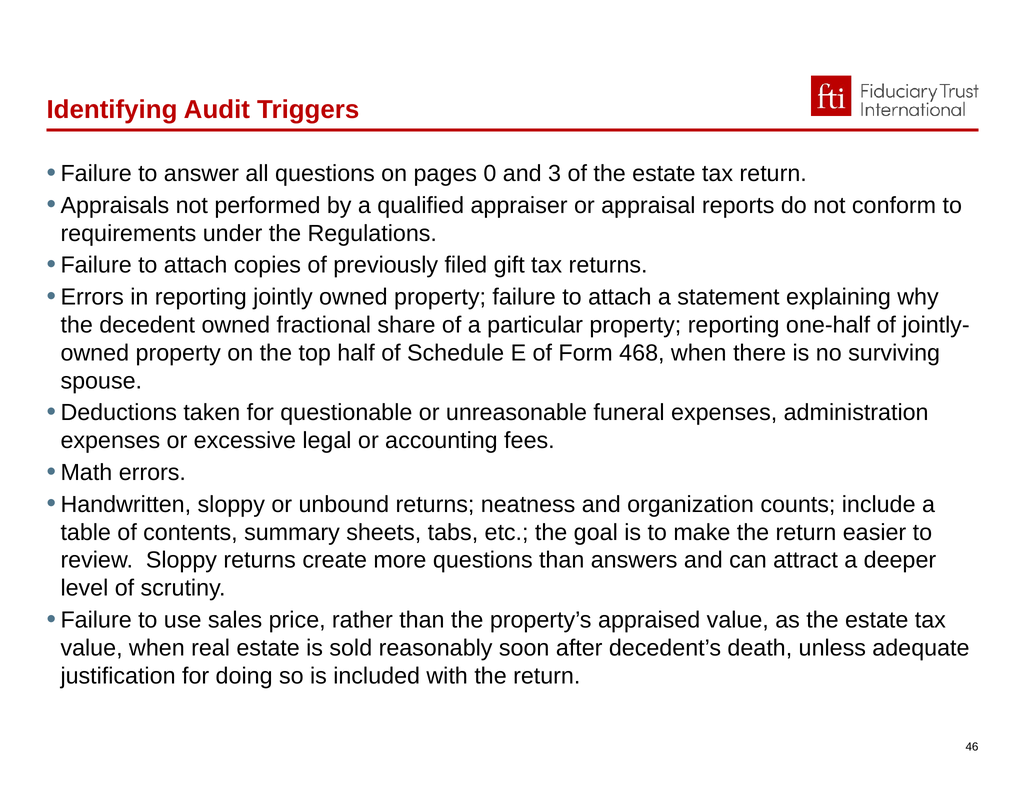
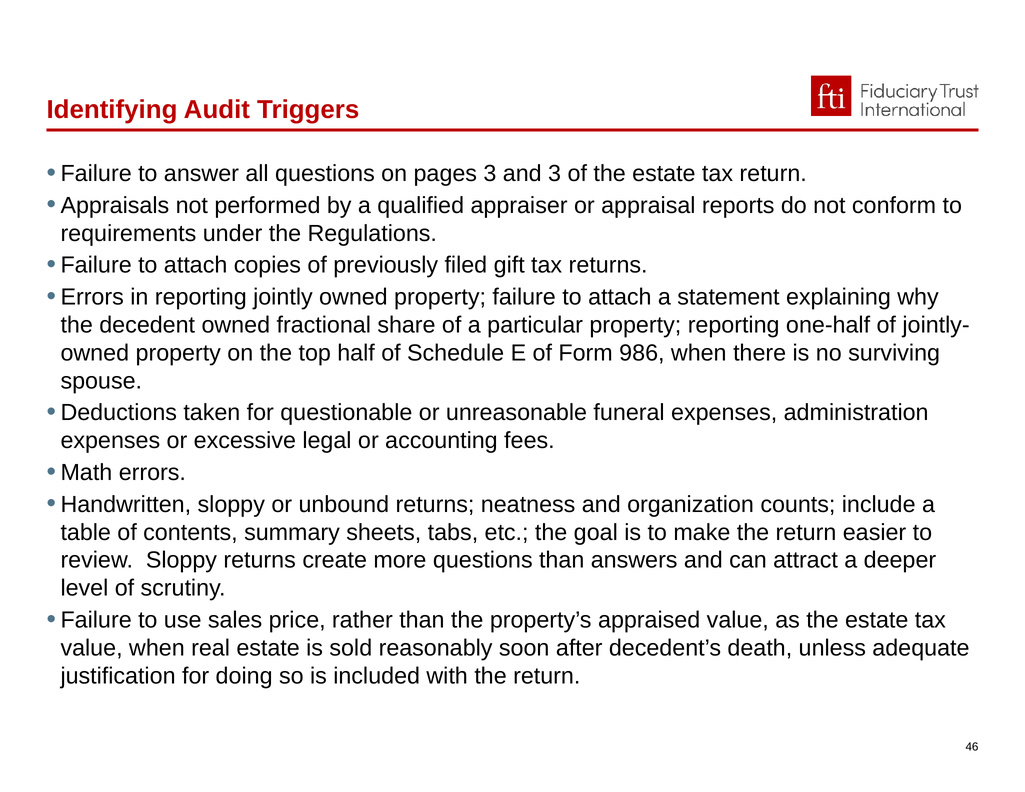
pages 0: 0 -> 3 (490, 174)
468: 468 -> 986 (642, 353)
